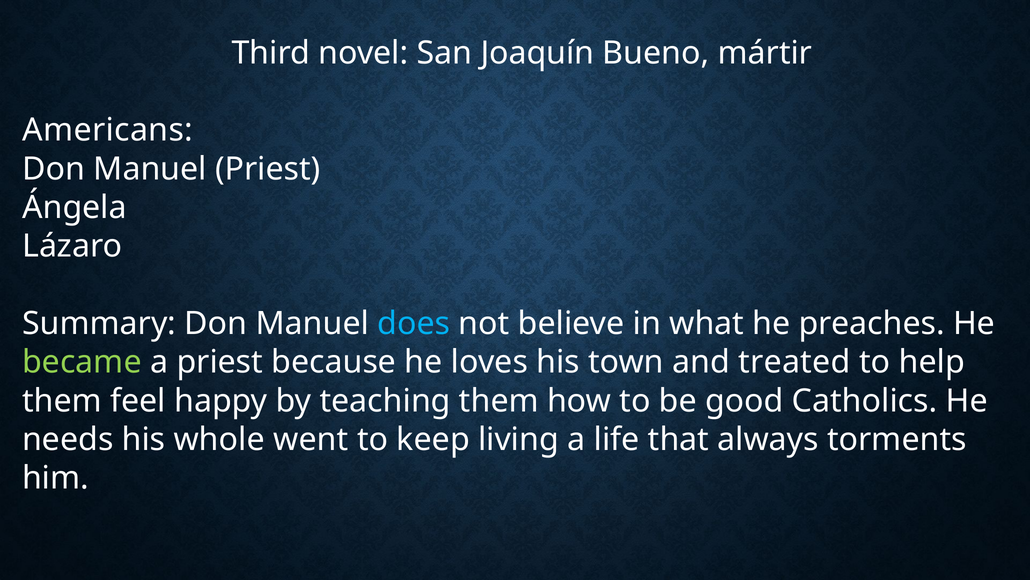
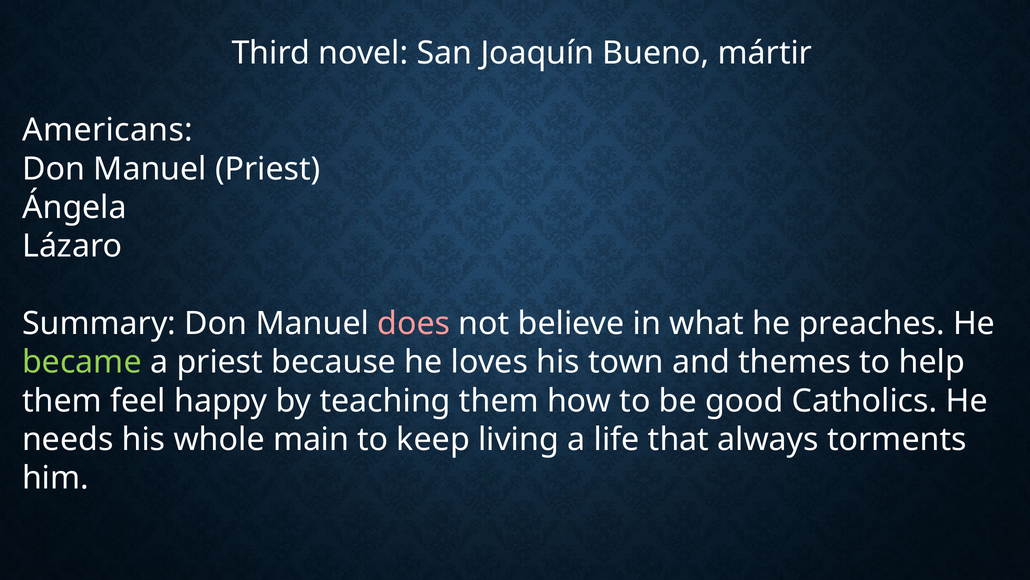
does colour: light blue -> pink (414, 323)
treated: treated -> themes (795, 362)
went: went -> main (311, 439)
